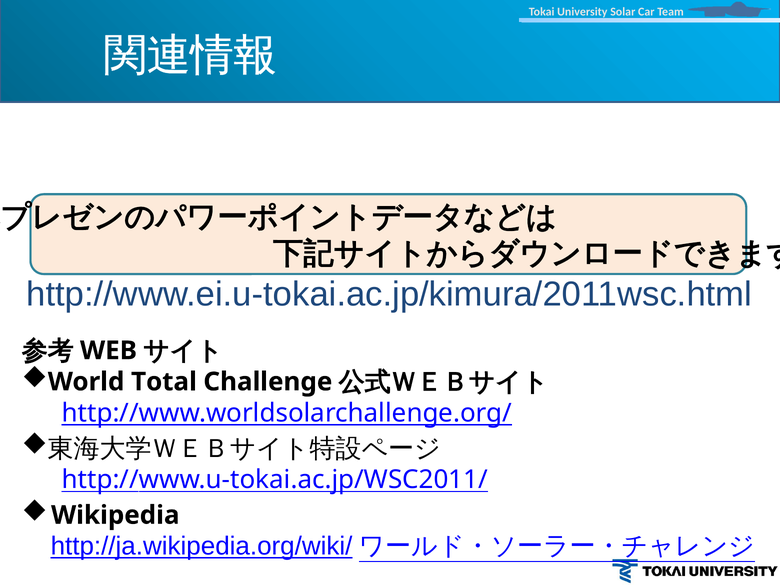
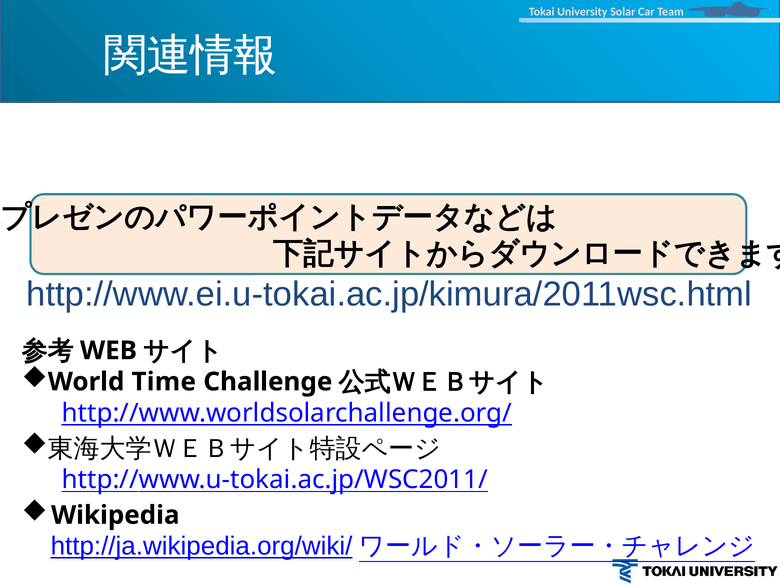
Total: Total -> Time (164, 382)
